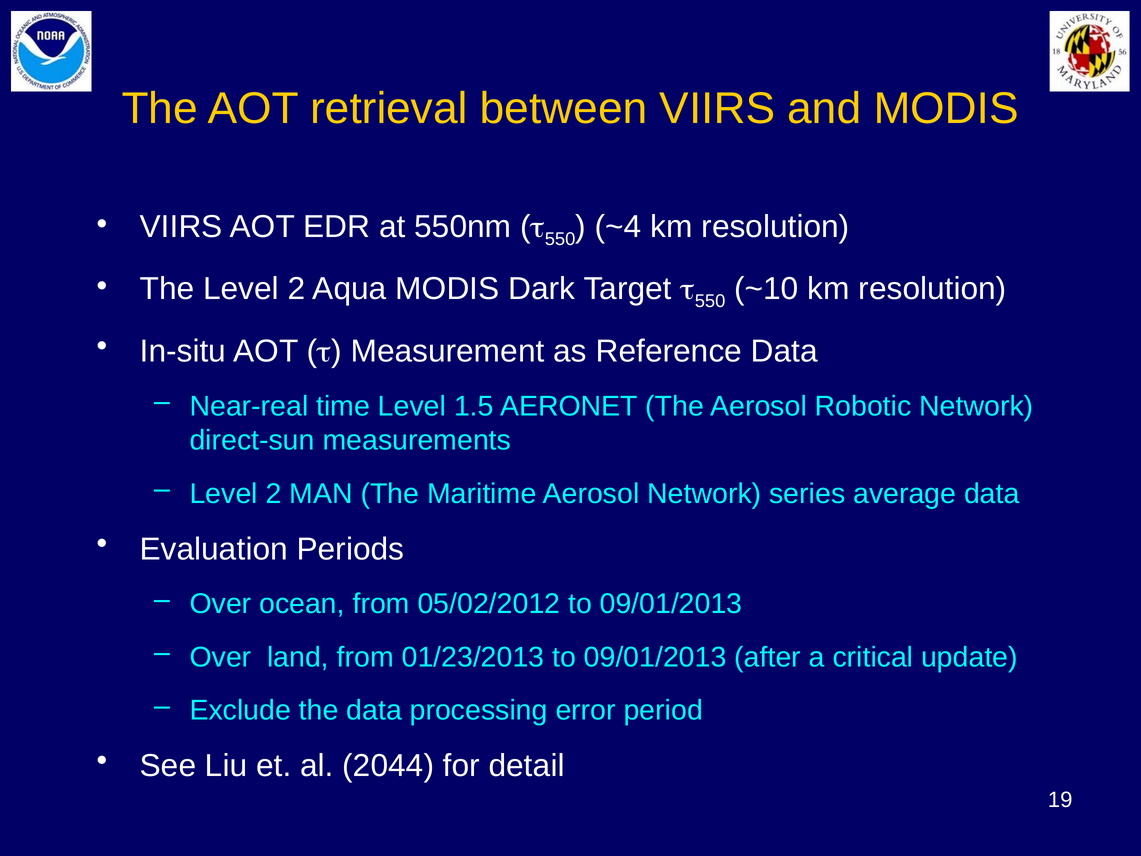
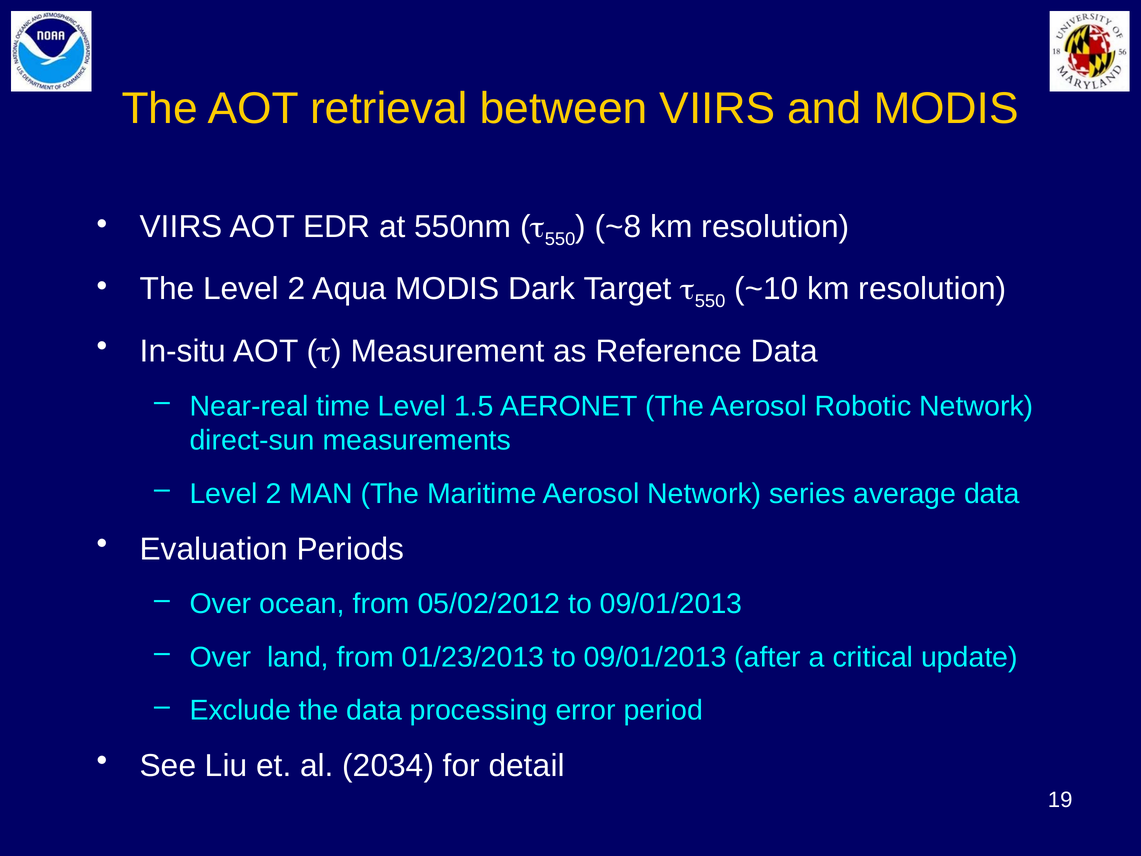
~4: ~4 -> ~8 (618, 227)
2044: 2044 -> 2034 (388, 766)
